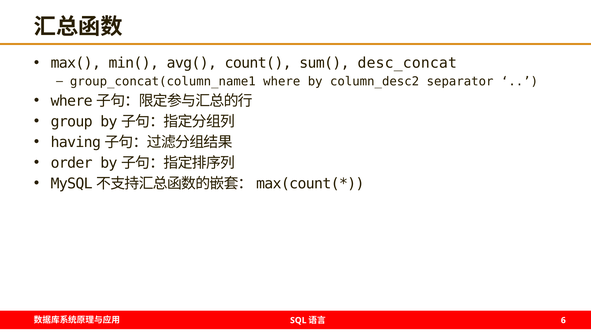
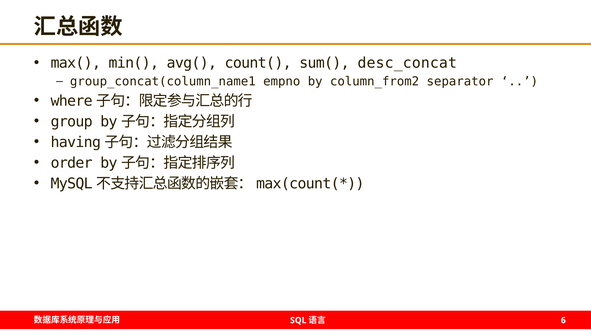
where: where -> empno (282, 82)
column_desc2: column_desc2 -> column_from2 (375, 82)
